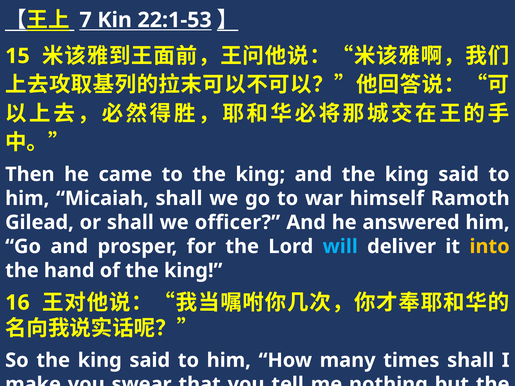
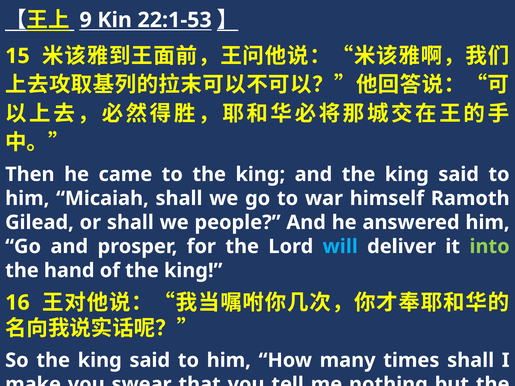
7: 7 -> 9 (86, 20)
officer: officer -> people (238, 223)
into colour: yellow -> light green (490, 247)
